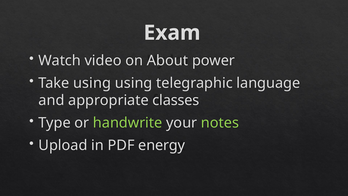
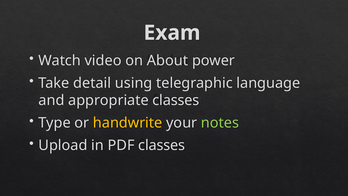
Take using: using -> detail (92, 83)
handwrite colour: light green -> yellow (128, 123)
PDF energy: energy -> classes (162, 145)
